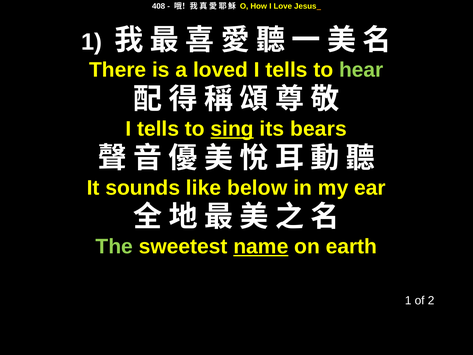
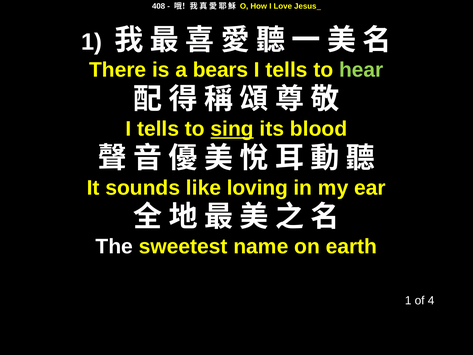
loved: loved -> bears (221, 70)
bears: bears -> blood (319, 129)
below: below -> loving (257, 188)
The colour: light green -> white (114, 246)
name underline: present -> none (261, 246)
2: 2 -> 4 (431, 300)
